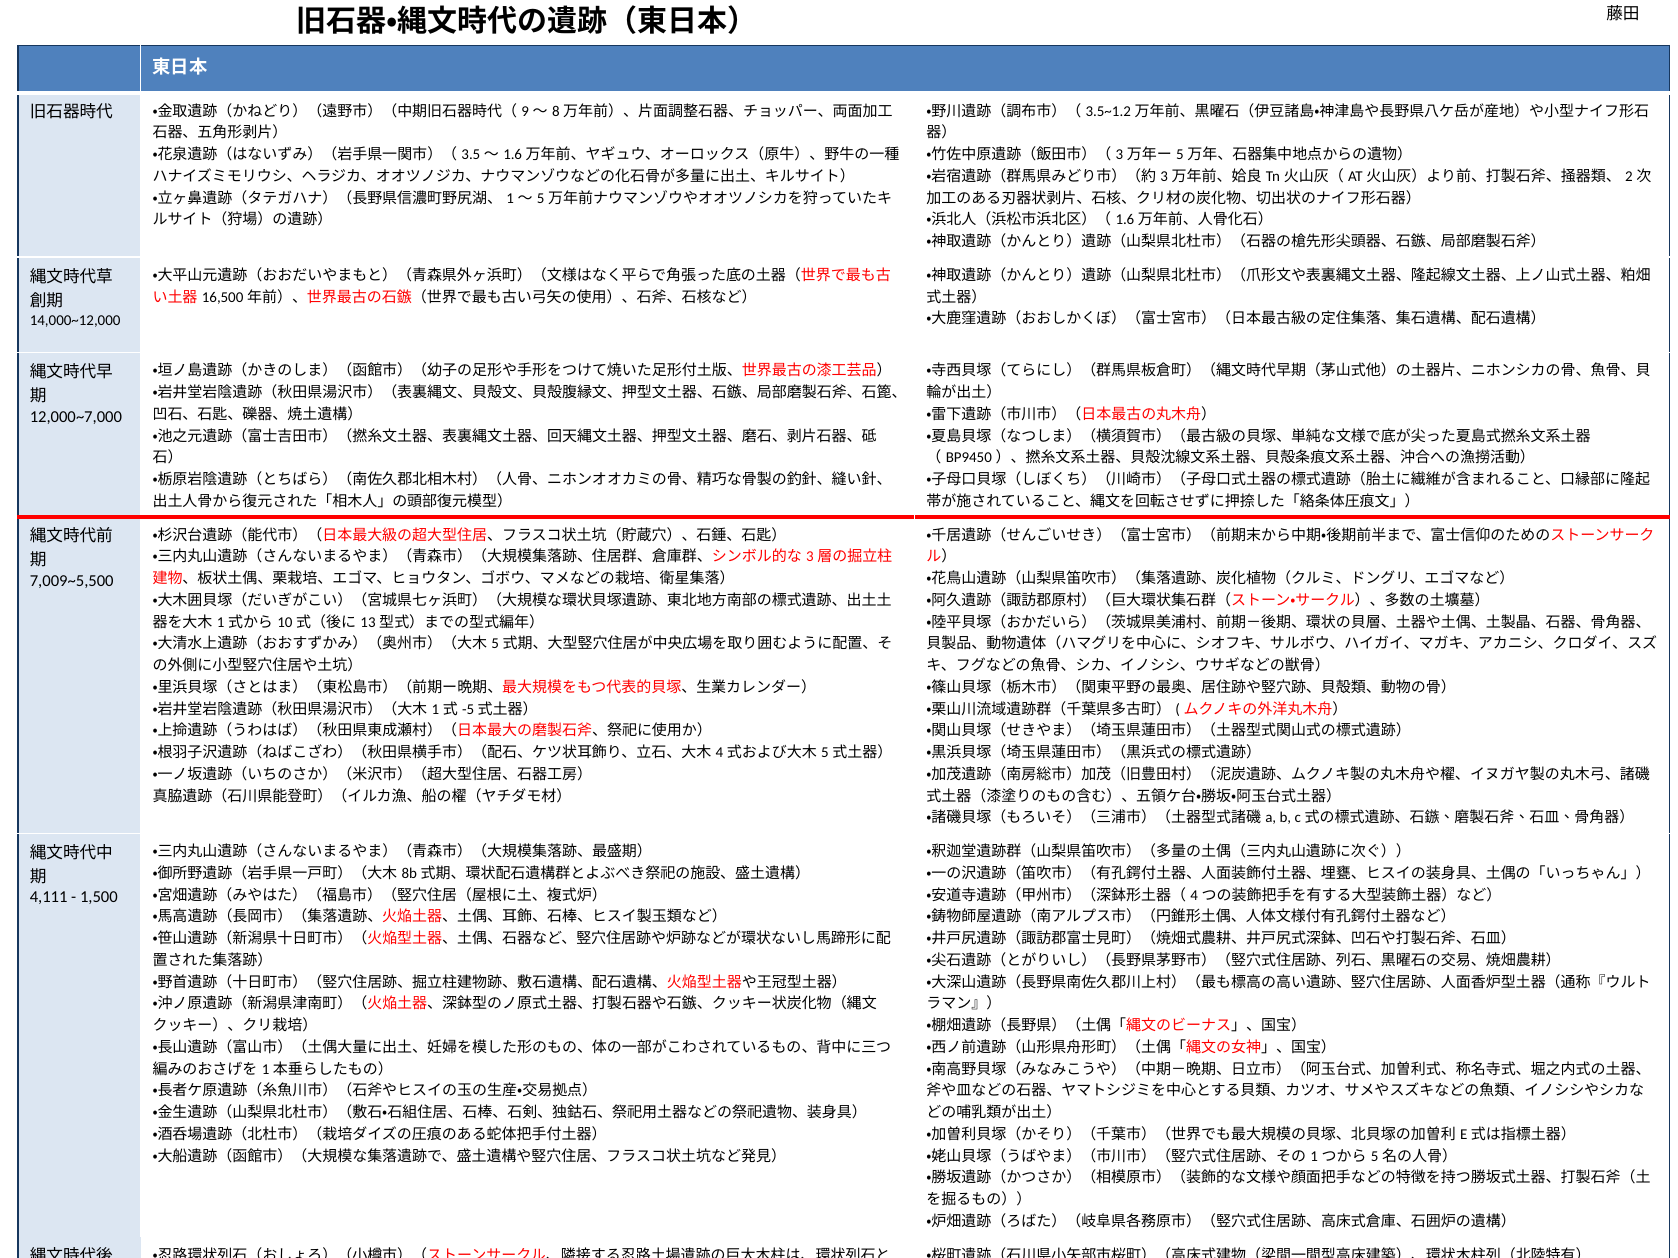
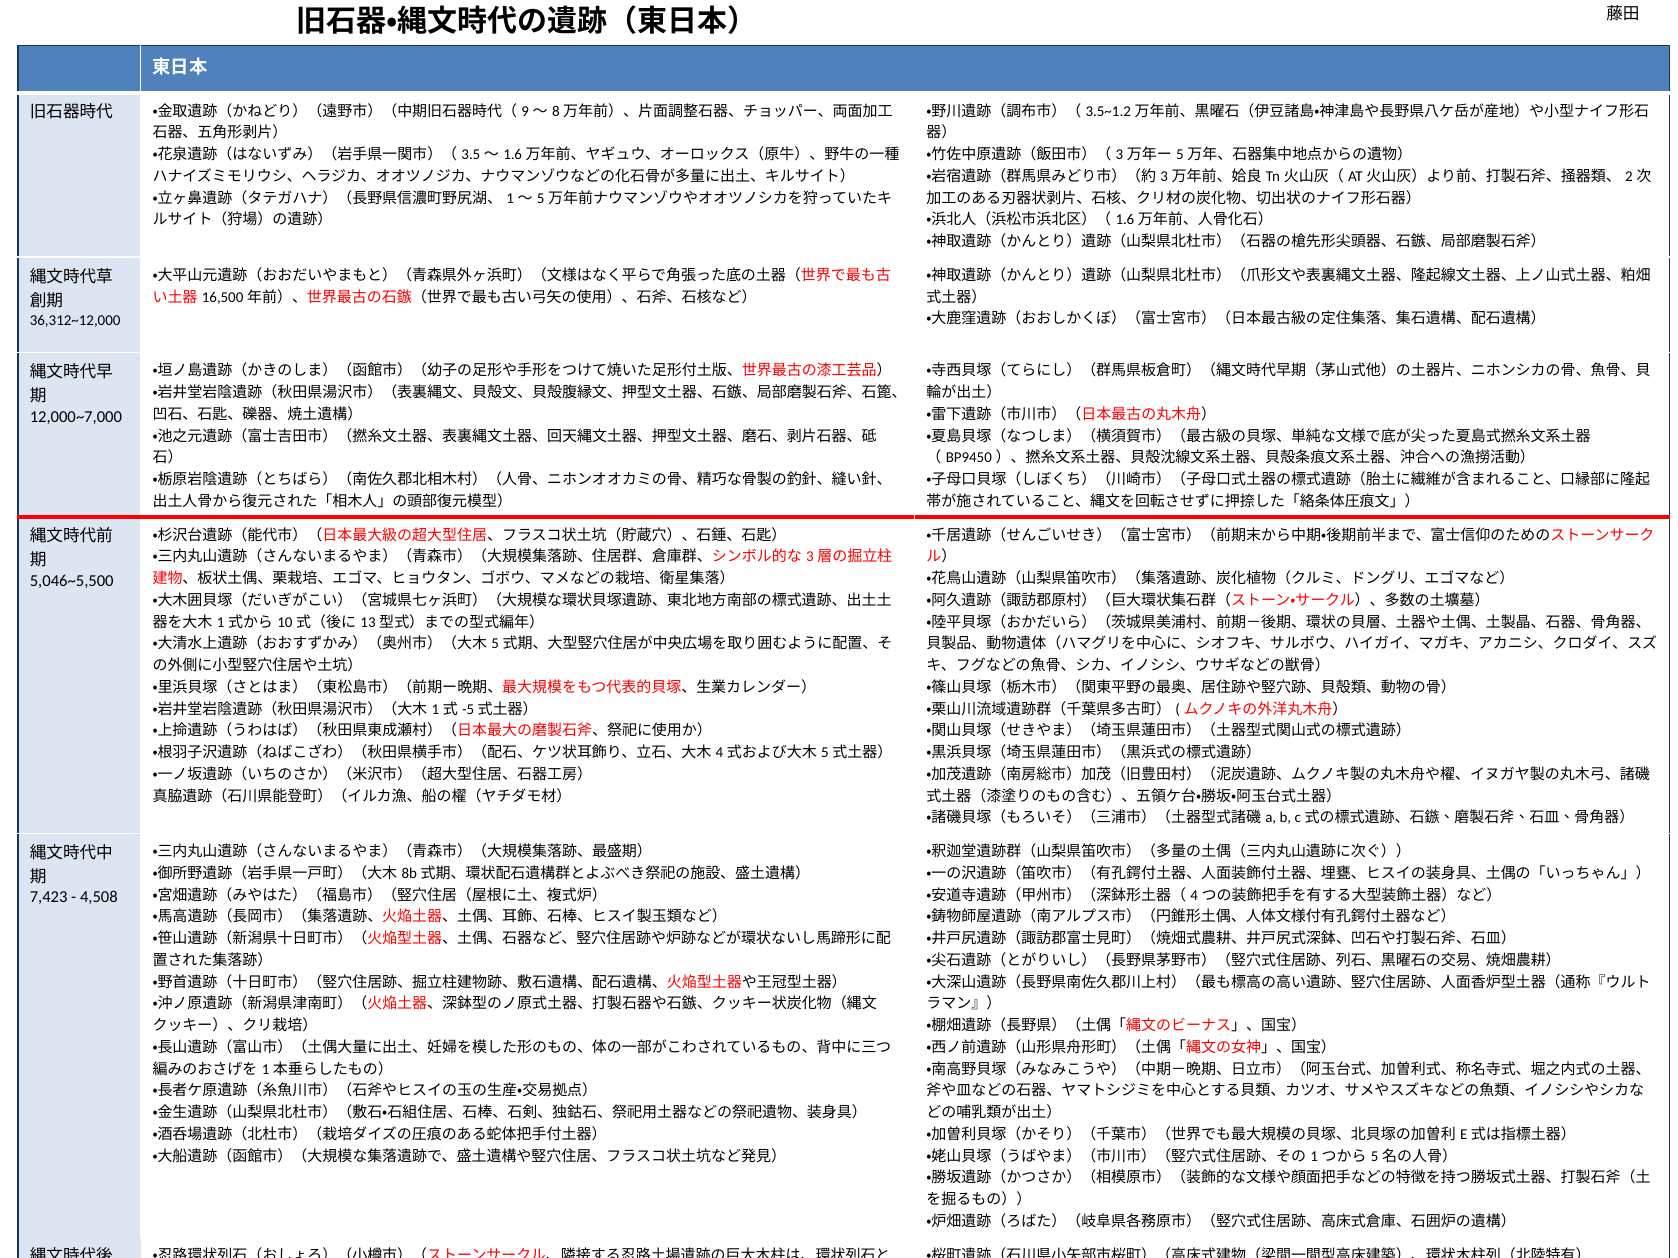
14,000~12,000: 14,000~12,000 -> 36,312~12,000 (75, 320)
7,009~5,500: 7,009~5,500 -> 5,046~5,500 (72, 581)
4,111: 4,111 -> 7,423 (49, 898)
1,500: 1,500 -> 4,508 (99, 898)
